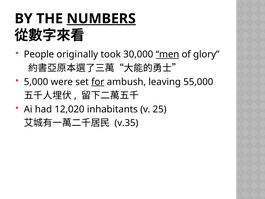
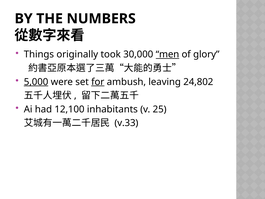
NUMBERS underline: present -> none (101, 19)
People: People -> Things (39, 54)
5,000 underline: none -> present (36, 82)
55,000: 55,000 -> 24,802 (198, 82)
12,020: 12,020 -> 12,100 (69, 109)
v.35: v.35 -> v.33 (126, 123)
